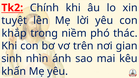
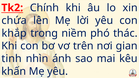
tuyệt: tuyệt -> chứa (14, 21)
sinh: sinh -> tinh (12, 59)
